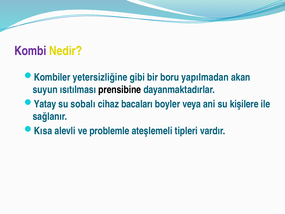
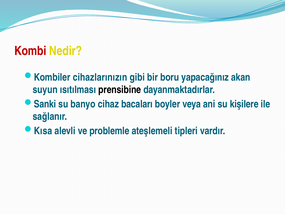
Kombi colour: purple -> red (30, 51)
yetersizliğine: yetersizliğine -> cihazlarınızın (100, 77)
yapılmadan: yapılmadan -> yapacağınız (205, 77)
Yatay: Yatay -> Sanki (45, 104)
sobalı: sobalı -> banyo (83, 104)
